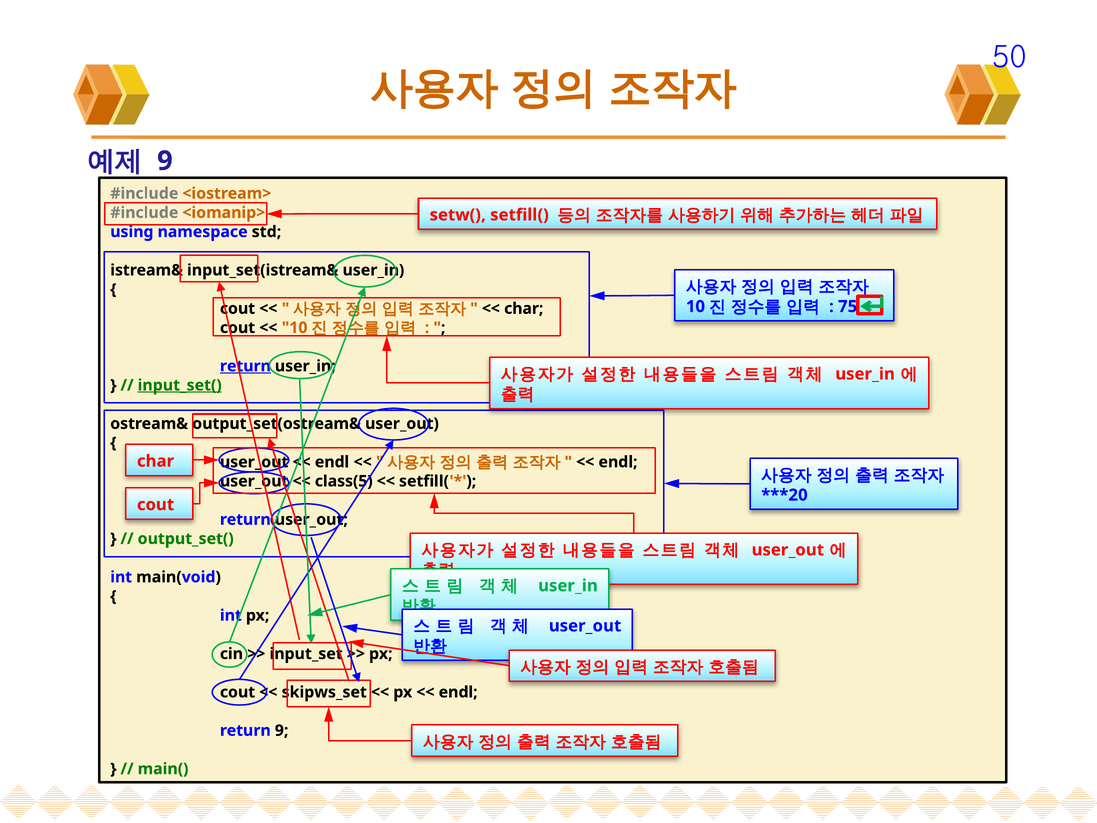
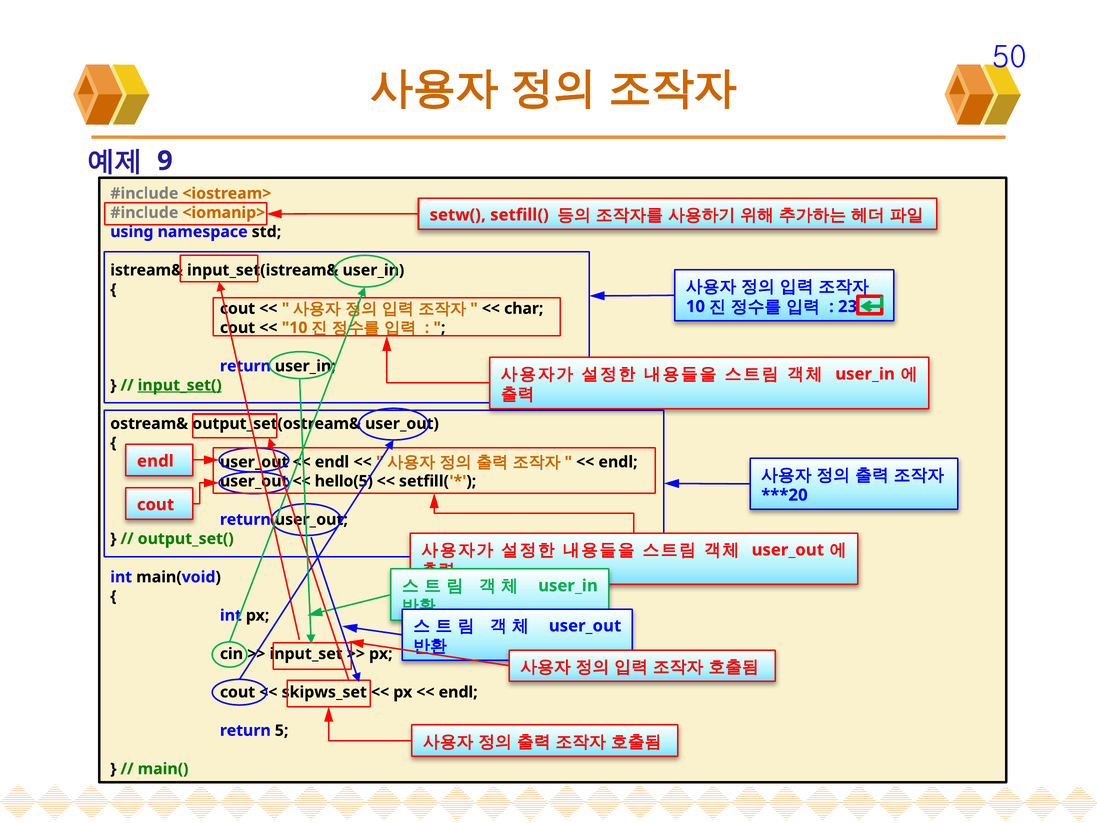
75: 75 -> 23 (848, 306)
return underline: present -> none (245, 366)
char: char -> endl (155, 461)
class(5: class(5 -> hello(5 (344, 481)
return 9: 9 -> 5 (282, 730)
